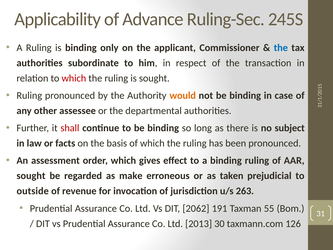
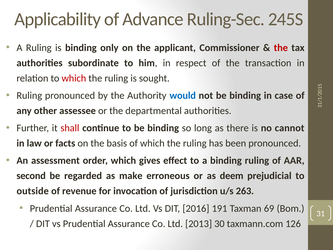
the colour: blue -> red (281, 48)
would colour: orange -> blue (183, 95)
subject: subject -> cannot (290, 128)
sought: sought -> second (31, 176)
taken: taken -> deem (232, 176)
2062: 2062 -> 2016 (196, 208)
55: 55 -> 69 (269, 208)
